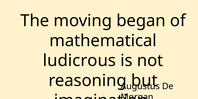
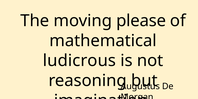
began: began -> please (141, 21)
